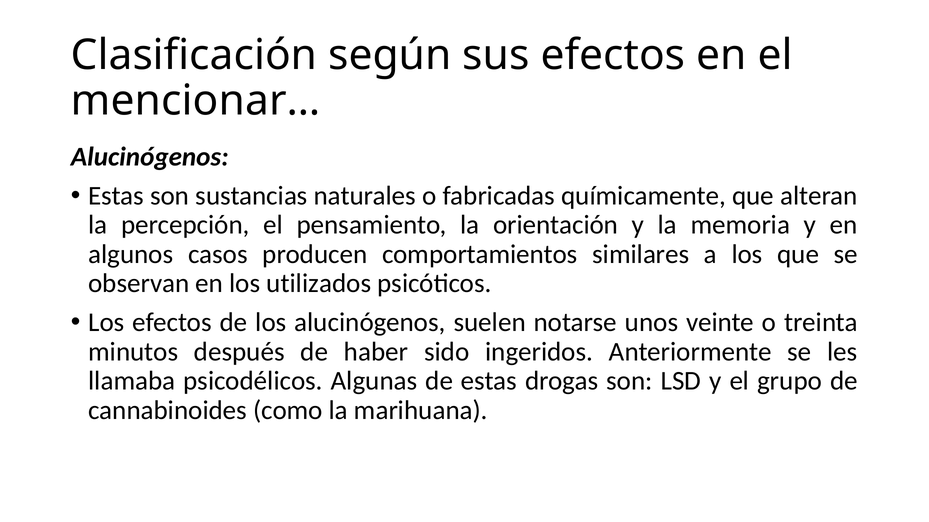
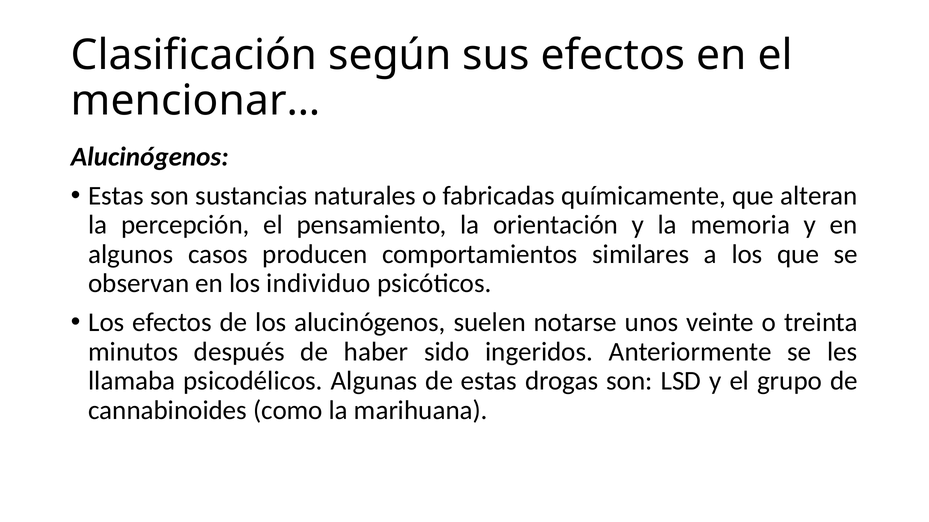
utilizados: utilizados -> individuo (319, 284)
